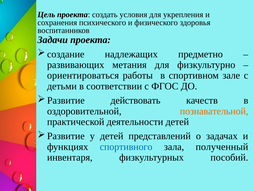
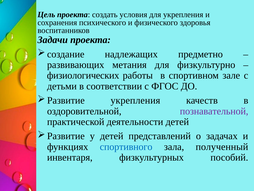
ориентироваться: ориентироваться -> физиологических (83, 75)
действовать: действовать -> укрепления (135, 100)
познавательной colour: orange -> purple (214, 111)
